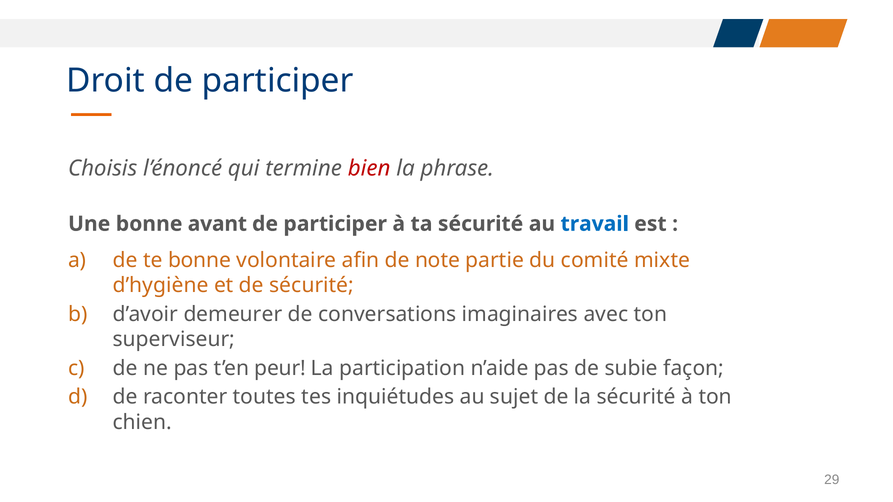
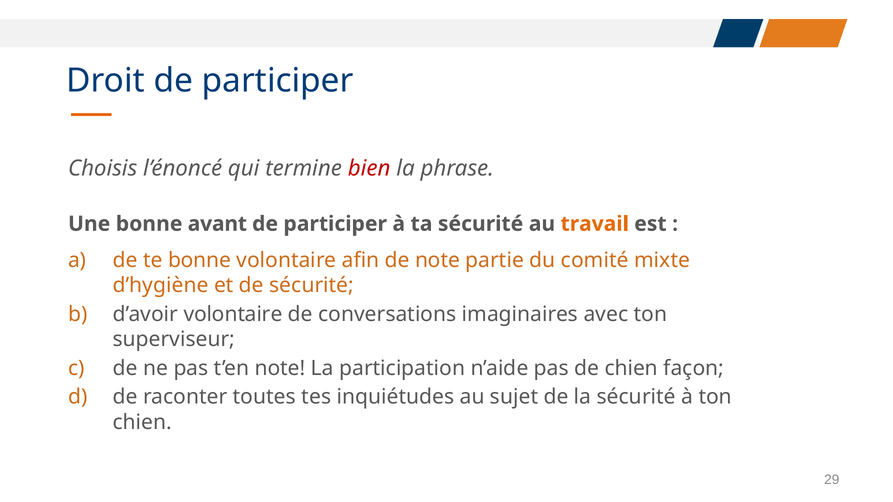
travail colour: blue -> orange (595, 224)
d’avoir demeurer: demeurer -> volontaire (233, 314)
t’en peur: peur -> note (280, 368)
de subie: subie -> chien (631, 368)
